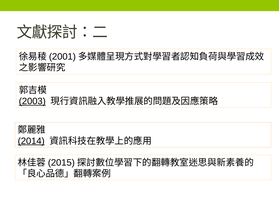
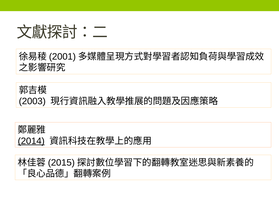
2003 underline: present -> none (32, 101)
